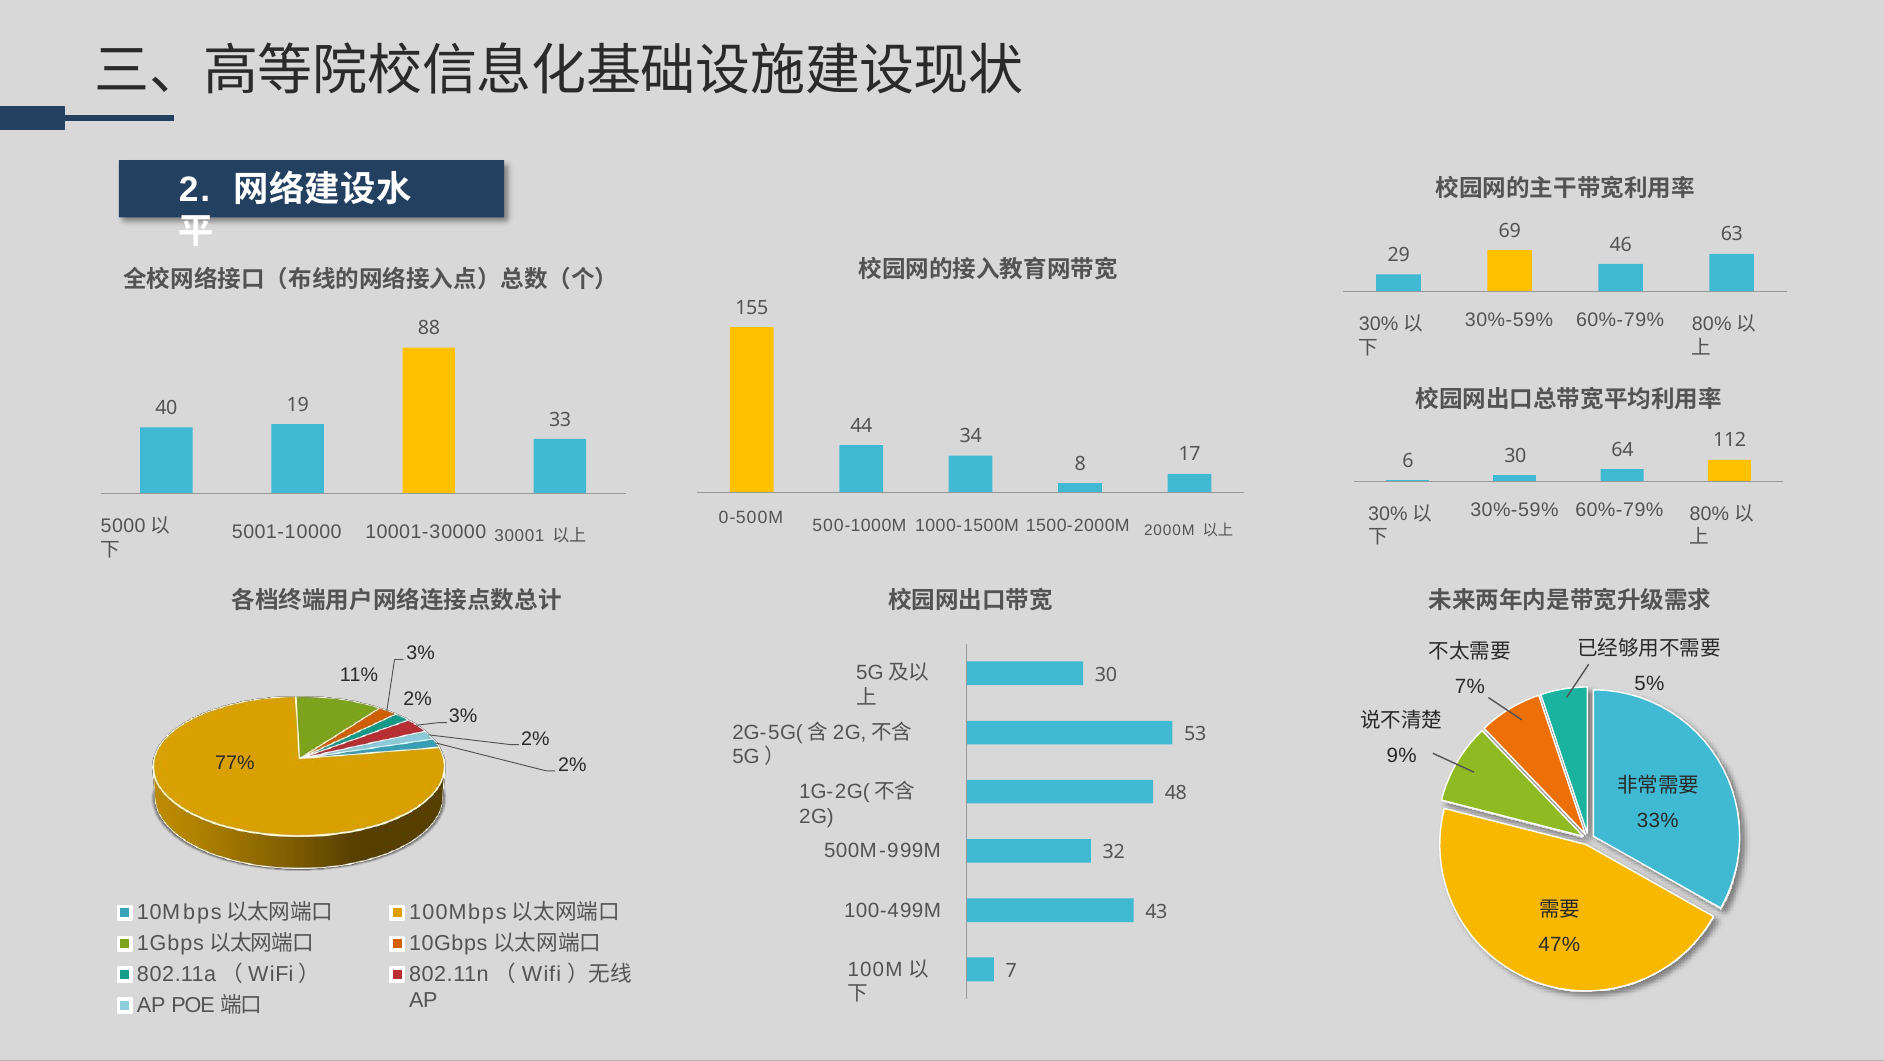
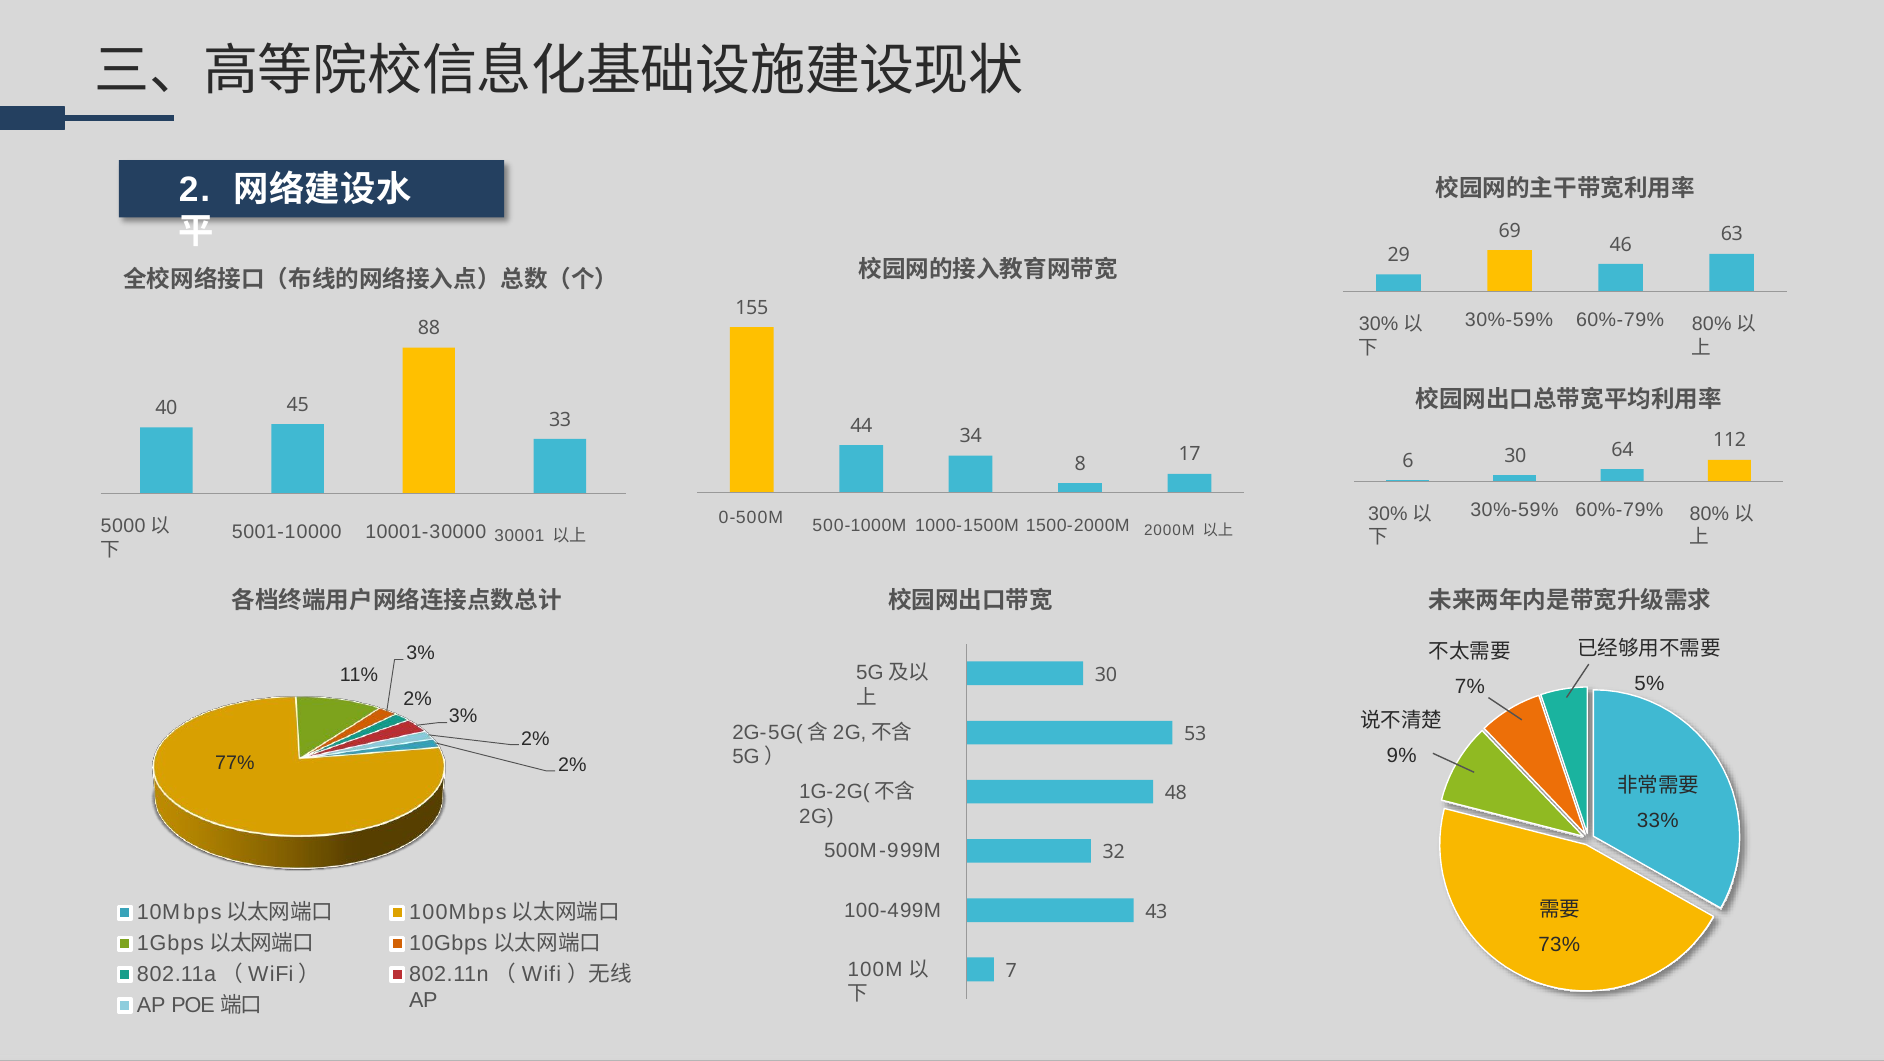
19: 19 -> 45 (298, 404)
47%: 47% -> 73% (1559, 945)
